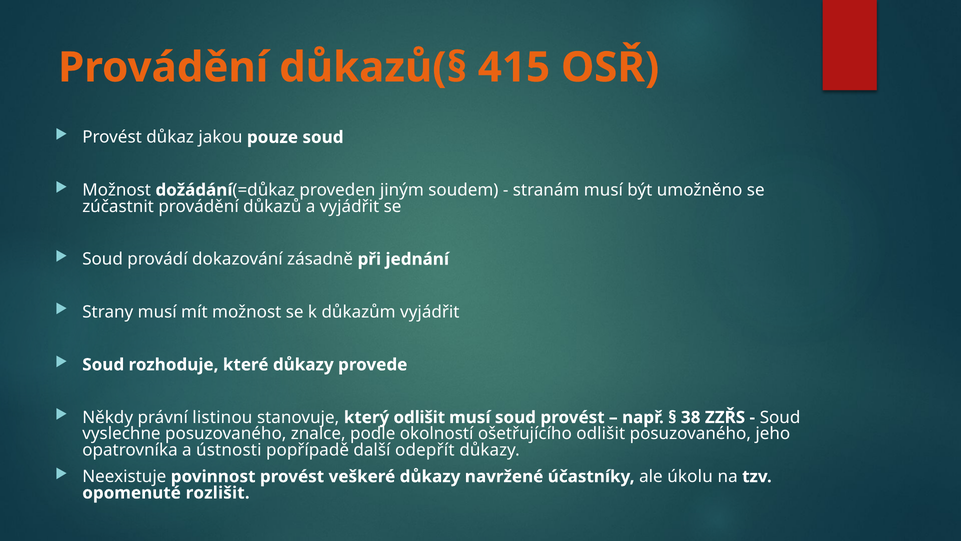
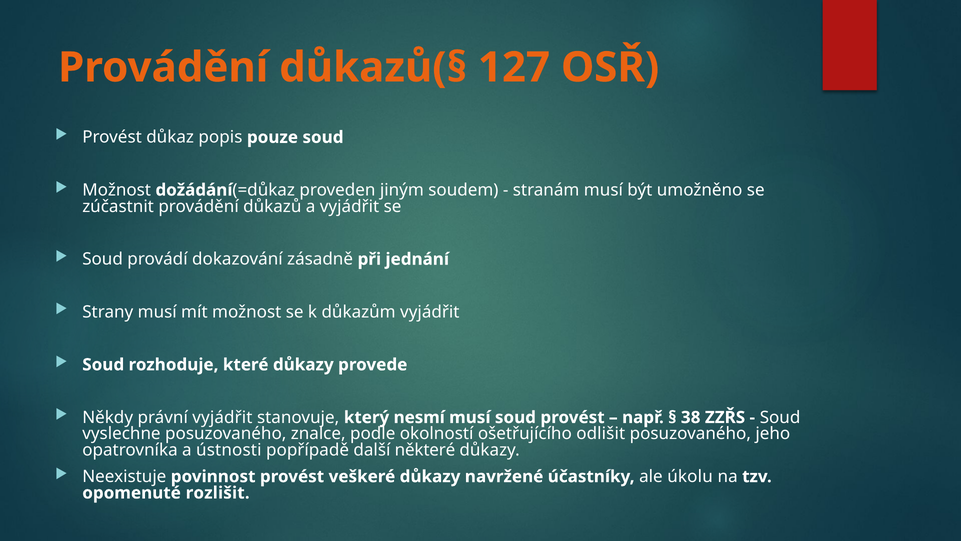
415: 415 -> 127 (514, 67)
jakou: jakou -> popis (220, 137)
právní listinou: listinou -> vyjádřit (222, 417)
který odlišit: odlišit -> nesmí (419, 417)
odepřít: odepřít -> některé (425, 450)
